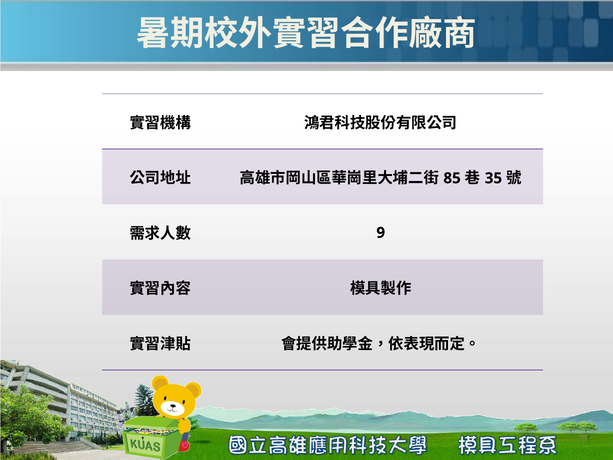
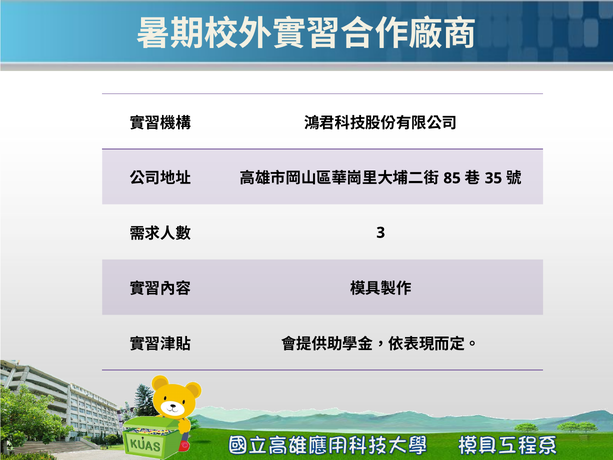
9: 9 -> 3 (381, 233)
